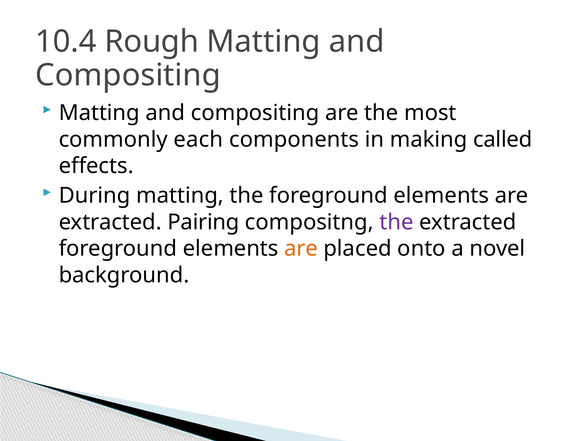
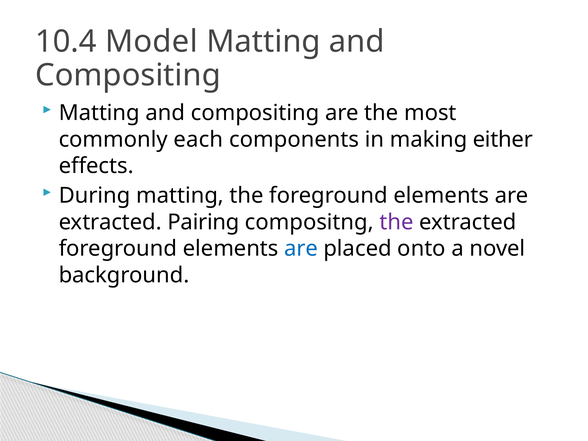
Rough: Rough -> Model (151, 42)
called: called -> either (503, 139)
are colour: orange -> blue (301, 249)
